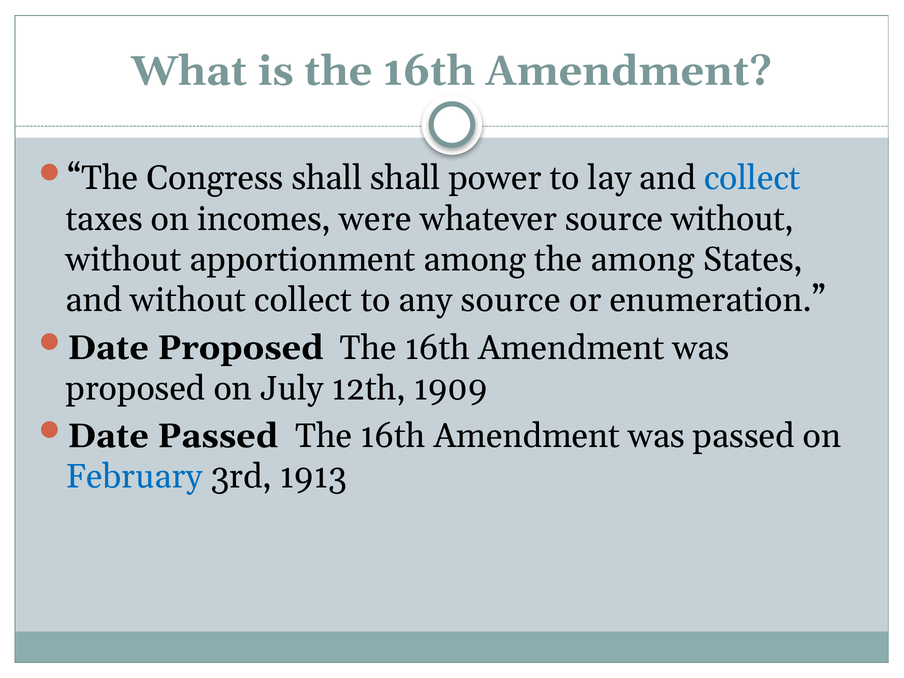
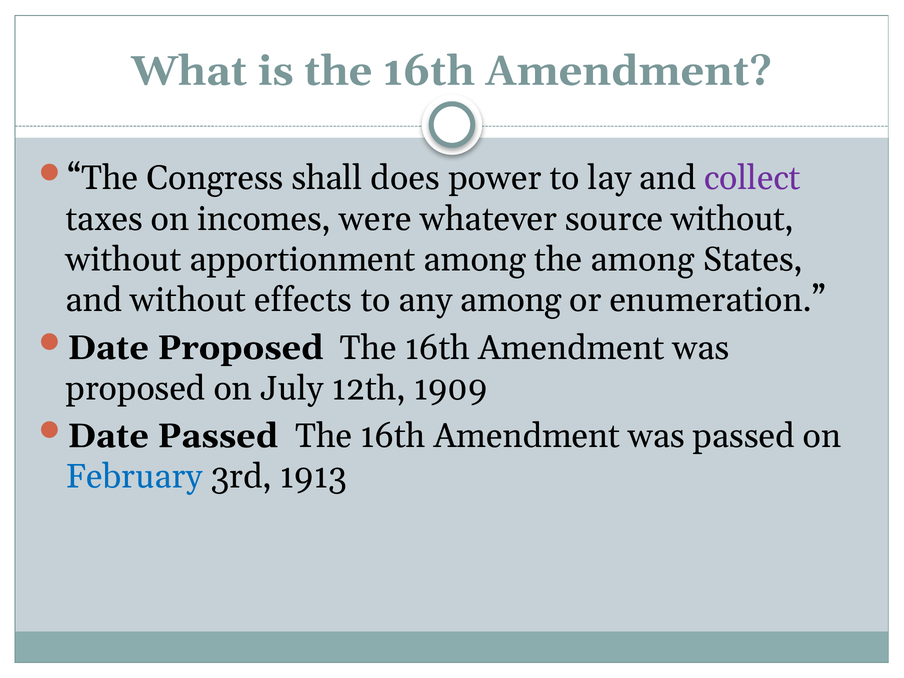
shall shall: shall -> does (405, 178)
collect colour: blue -> purple (752, 178)
without collect: collect -> effects (303, 300)
any source: source -> among (511, 300)
